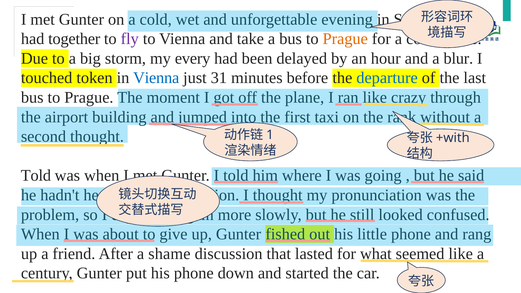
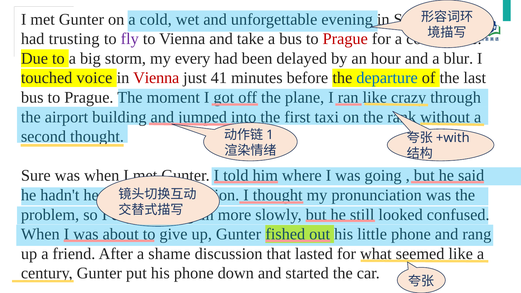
together: together -> trusting (74, 39)
Prague colour: orange -> red (345, 39)
token: token -> voice (94, 78)
Vienna colour: blue -> red (156, 78)
31: 31 -> 41 (219, 78)
Told: Told -> Sure (36, 176)
